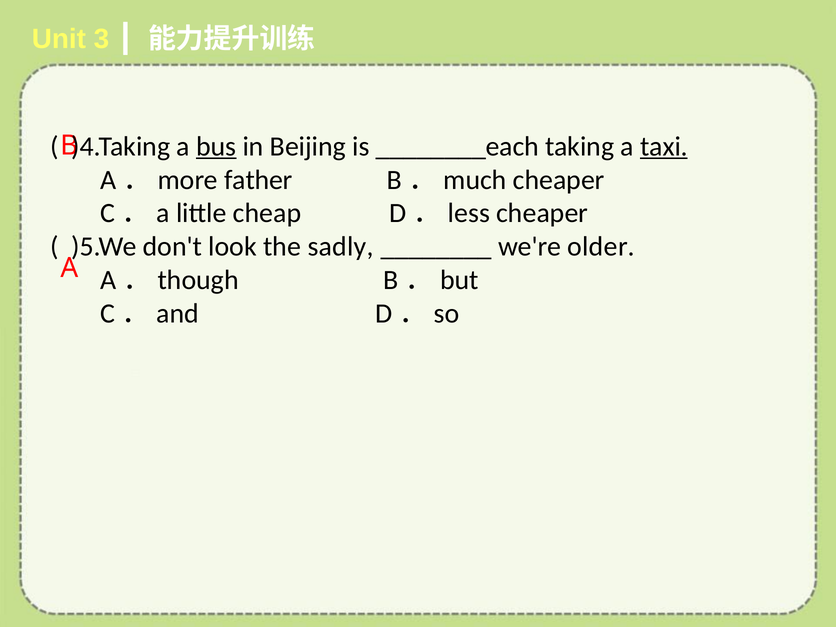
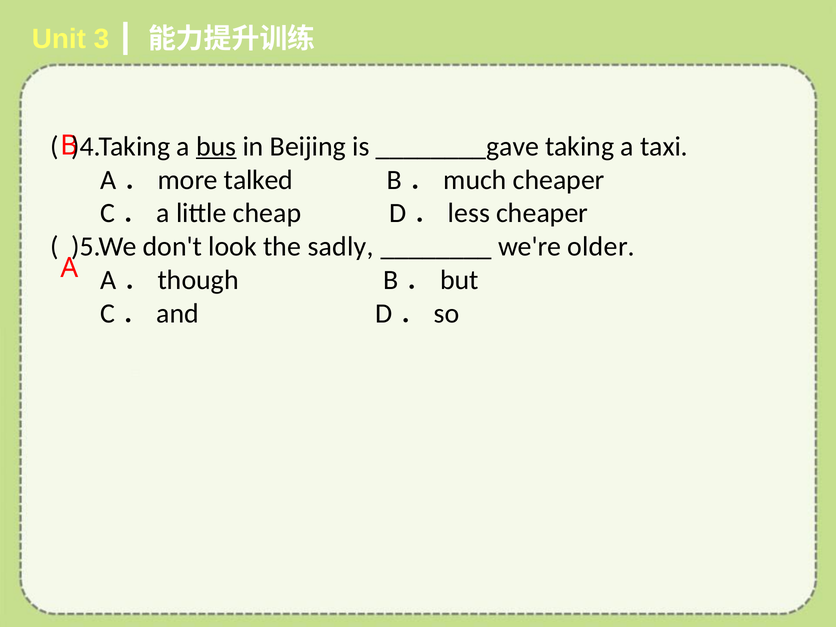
________each: ________each -> ________gave (457, 146)
taxi underline: present -> none (664, 146)
father: father -> talked (258, 180)
